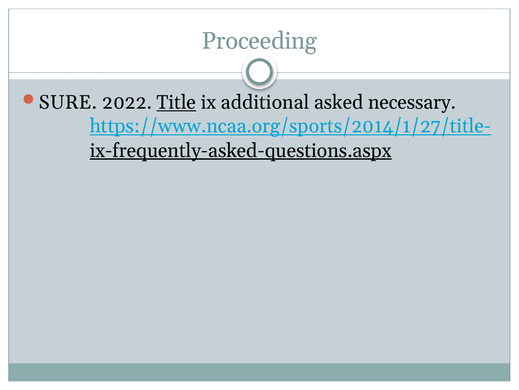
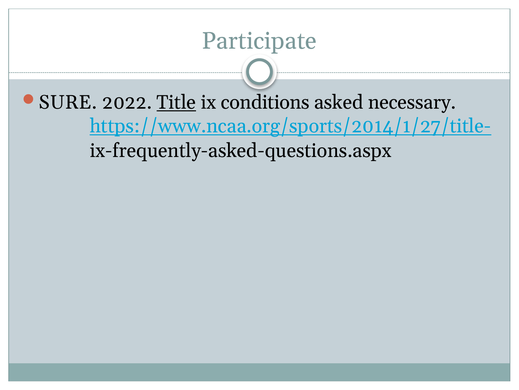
Proceeding: Proceeding -> Participate (259, 41)
additional: additional -> conditions (265, 102)
ix-frequently-asked-questions.aspx underline: present -> none (241, 150)
